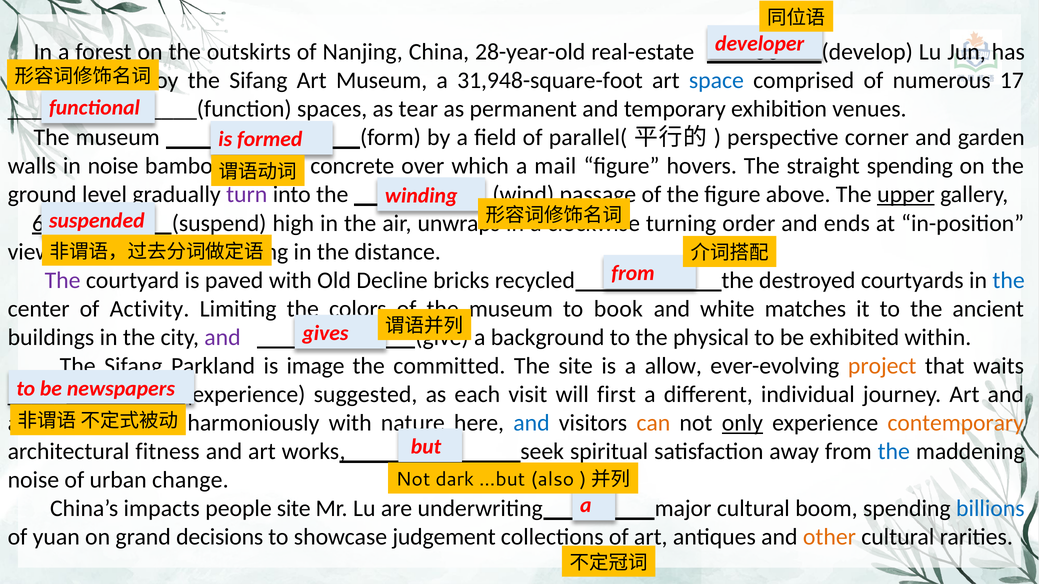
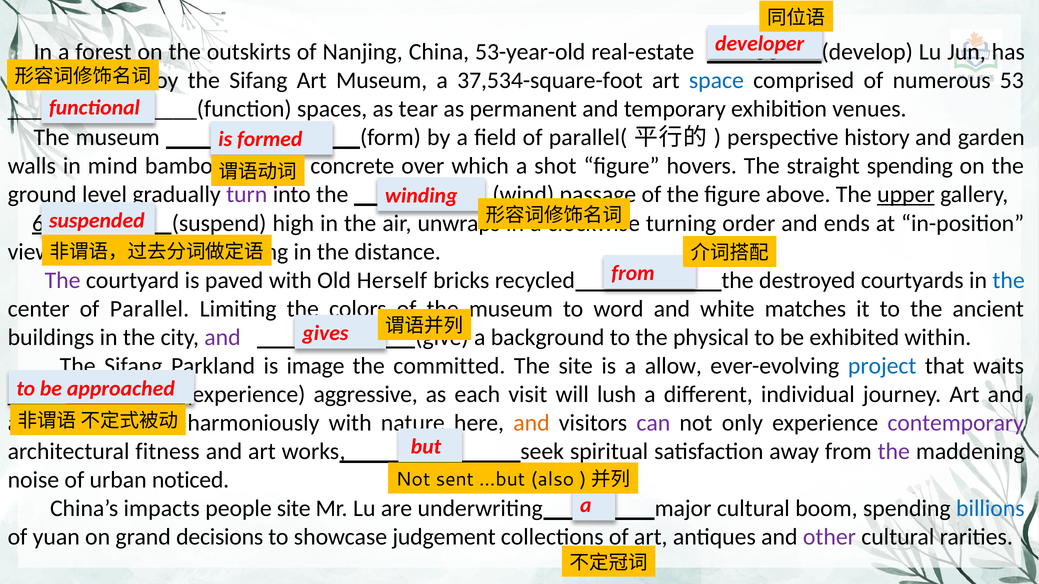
28-year-old: 28-year-old -> 53-year-old (530, 52)
31,948-square-foot: 31,948-square-foot -> 37,534-square-foot (550, 81)
17: 17 -> 53 (1012, 81)
corner: corner -> history (877, 138)
in noise: noise -> mind (113, 166)
mail: mail -> shot (555, 166)
Decline: Decline -> Herself (392, 280)
Activity: Activity -> Parallel (150, 309)
book: book -> word (619, 309)
project colour: orange -> blue (882, 366)
newspapers: newspapers -> approached (121, 389)
suggested: suggested -> aggressive (366, 395)
first: first -> lush (617, 395)
and colour: blue -> orange (531, 423)
can colour: orange -> purple (653, 423)
only underline: present -> none (742, 423)
contemporary colour: orange -> purple (956, 423)
the colour: blue -> purple (894, 452)
change: change -> noticed (191, 480)
dark: dark -> sent (455, 480)
other colour: orange -> purple (829, 538)
